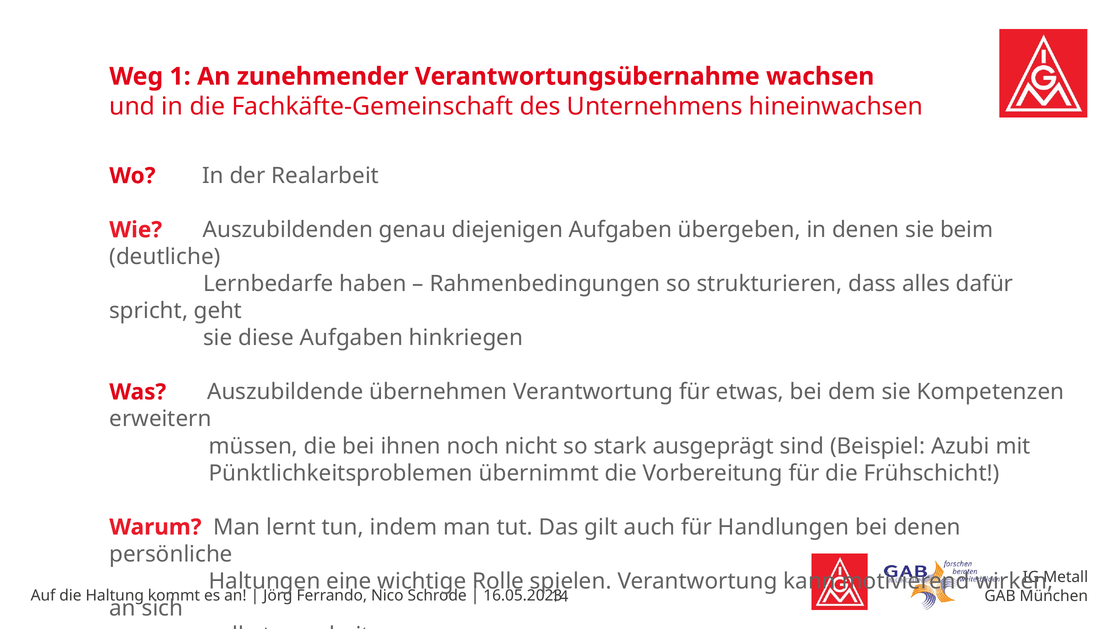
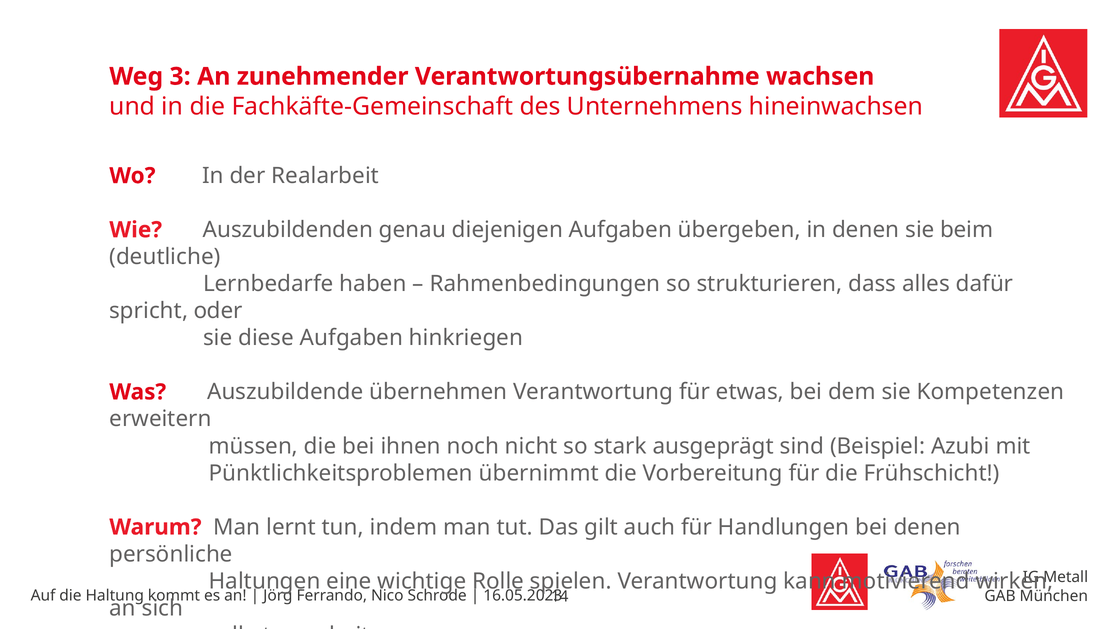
1: 1 -> 3 (180, 76)
geht: geht -> oder (218, 311)
